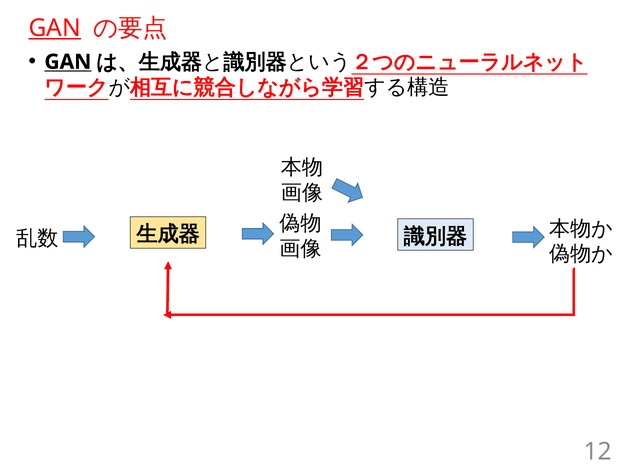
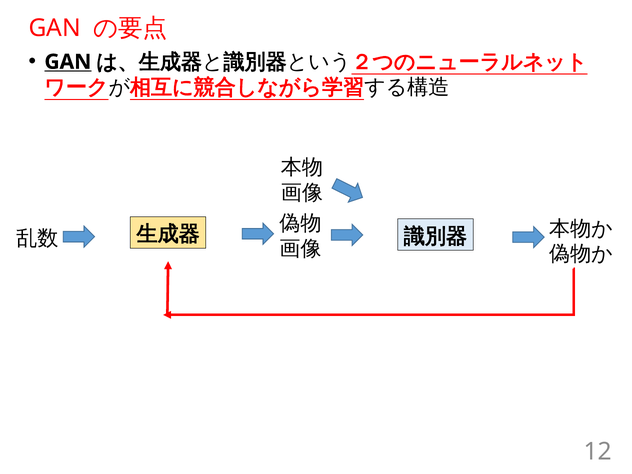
GAN underline: present -> none (55, 28)
